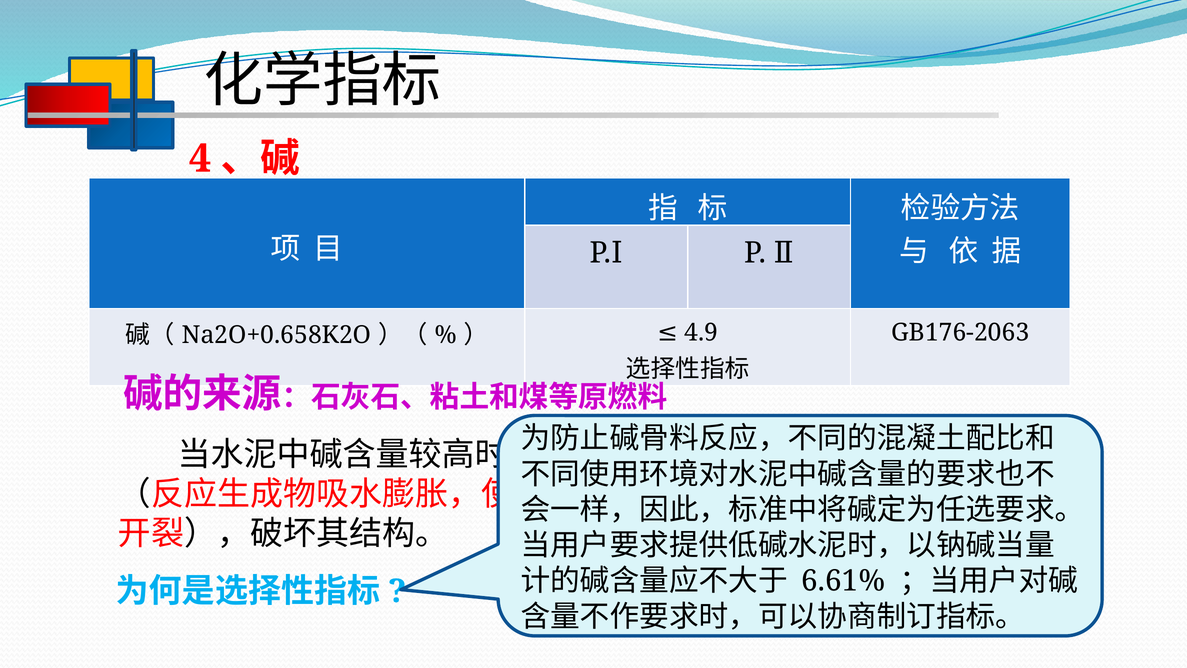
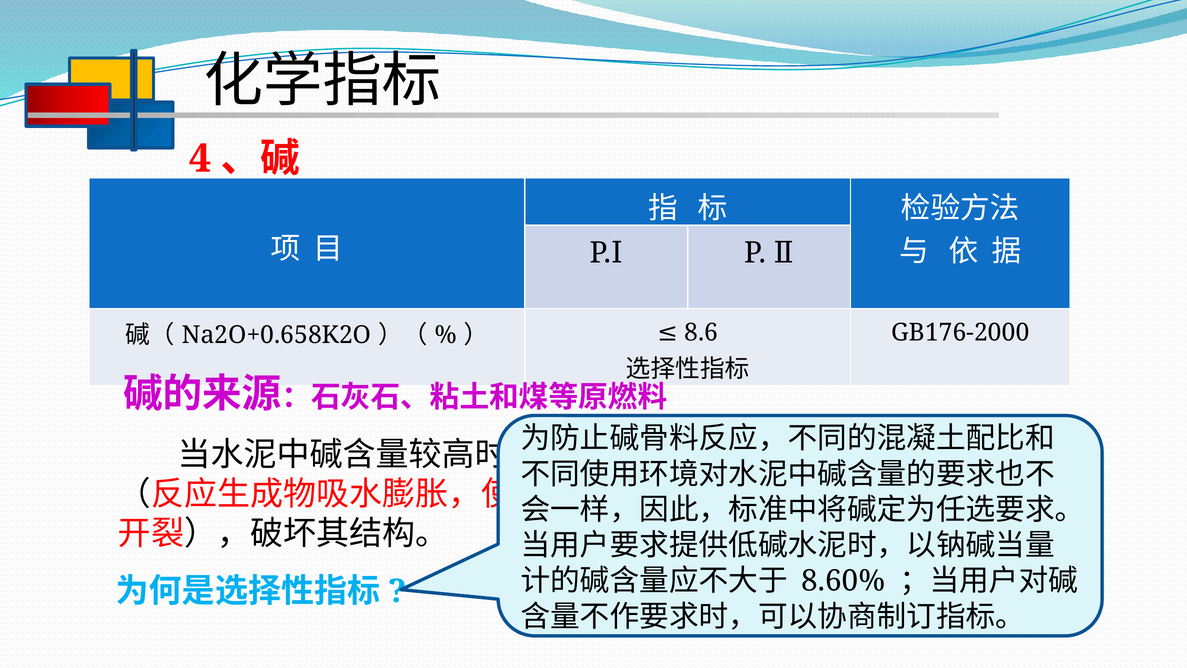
4.9: 4.9 -> 8.6 (701, 333)
GB176-2063: GB176-2063 -> GB176-2000 (960, 333)
6.61%: 6.61% -> 8.60% (843, 581)
